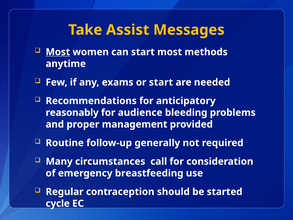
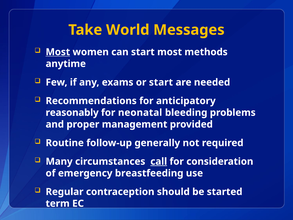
Assist: Assist -> World (128, 30)
audience: audience -> neonatal (140, 112)
call underline: none -> present (159, 161)
cycle: cycle -> term (58, 203)
